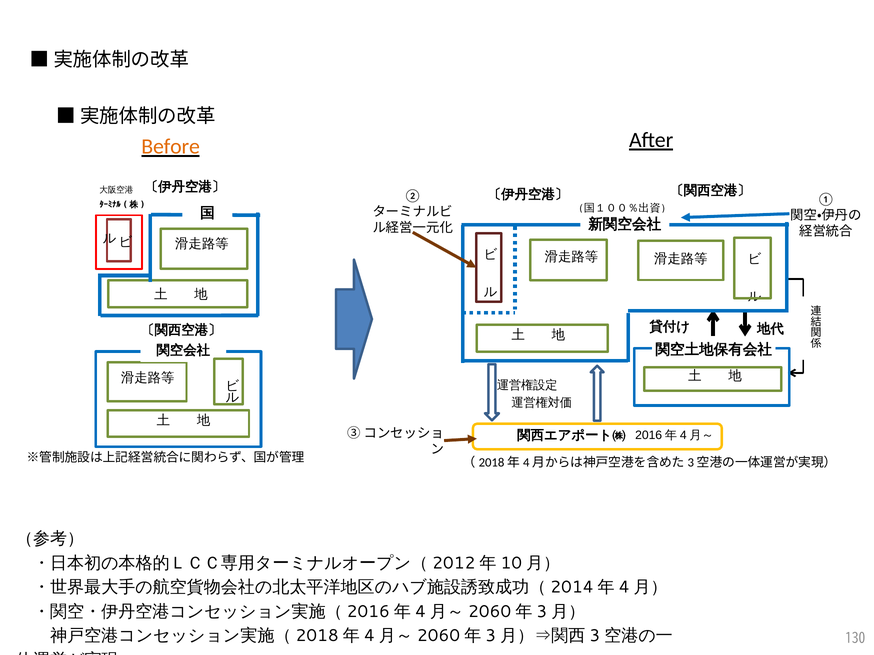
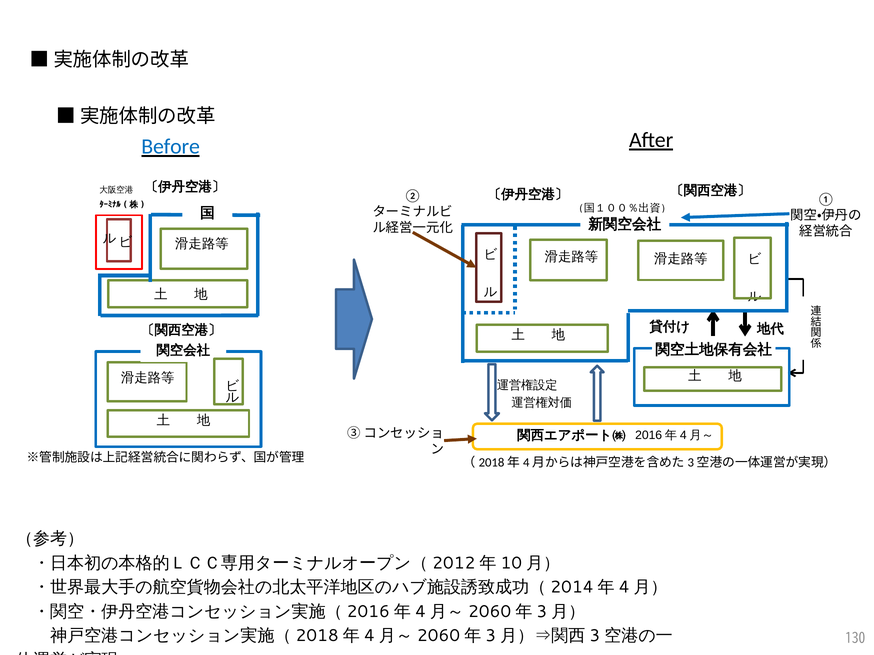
Before colour: orange -> blue (171, 147)
